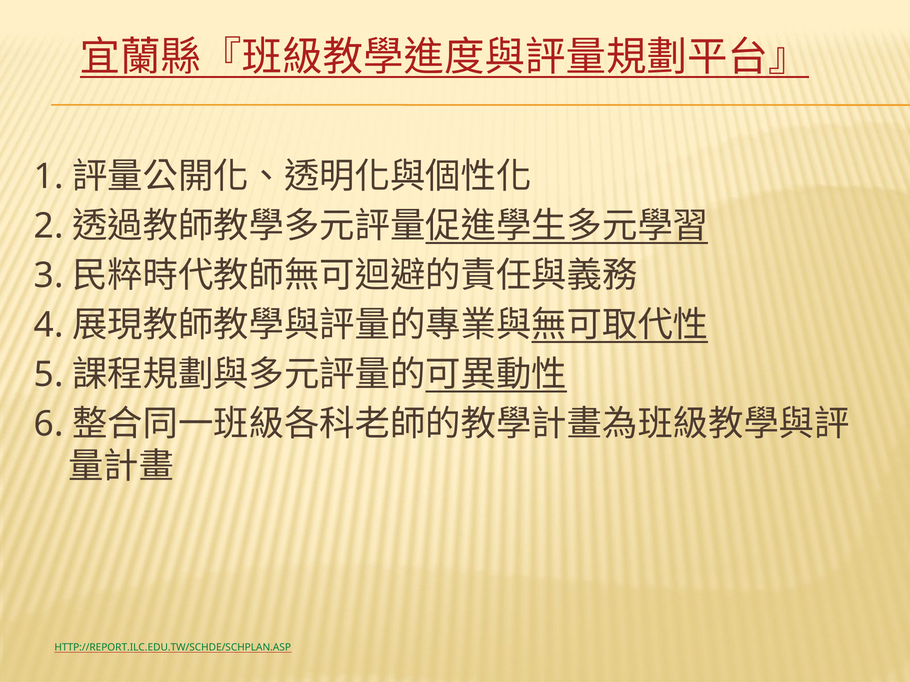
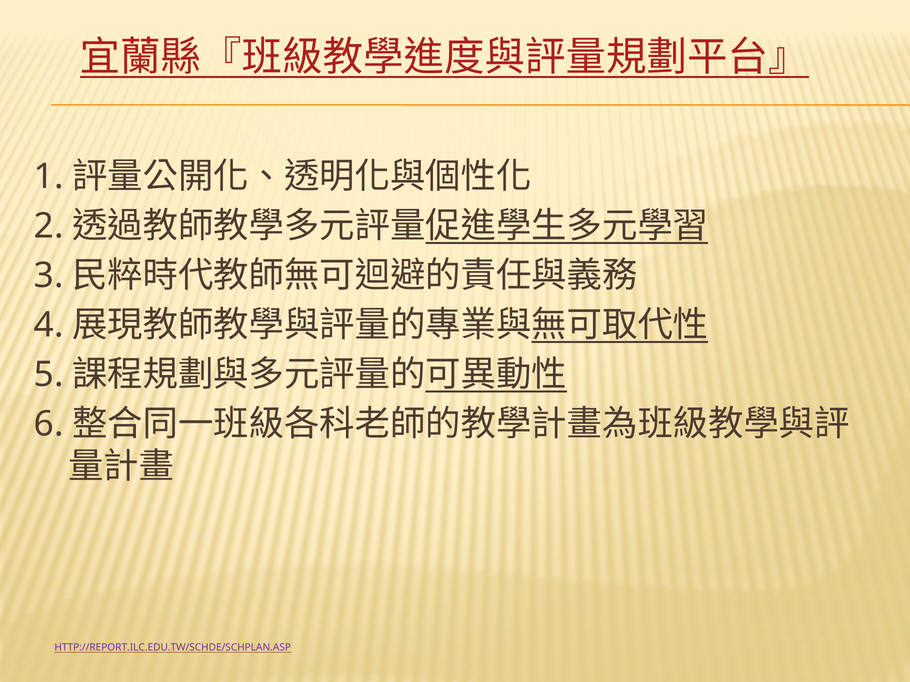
HTTP://REPORT.ILC.EDU.TW/SCHDE/SCHPLAN.ASP colour: green -> purple (173, 648)
